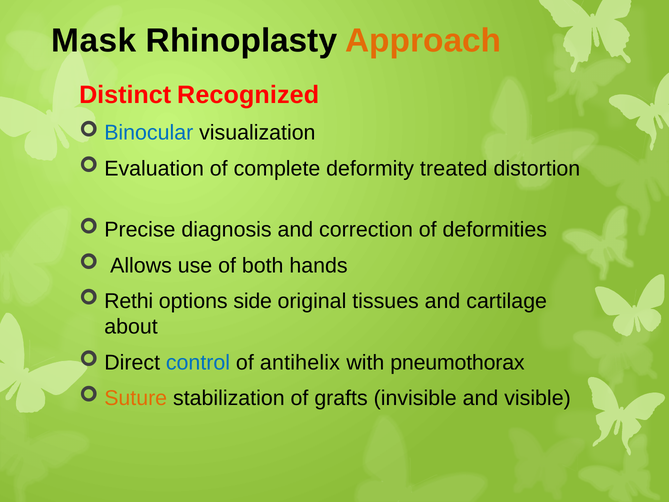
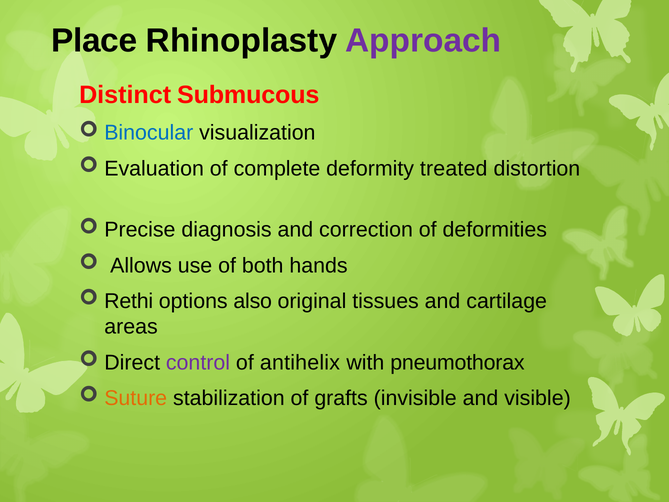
Mask: Mask -> Place (94, 41)
Approach colour: orange -> purple (423, 41)
Recognized: Recognized -> Submucous (248, 95)
side: side -> also (253, 301)
about: about -> areas (131, 327)
control colour: blue -> purple (198, 362)
